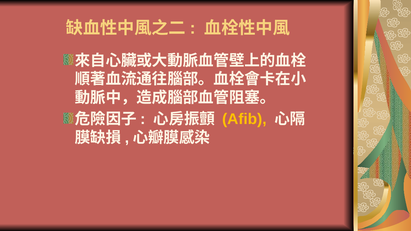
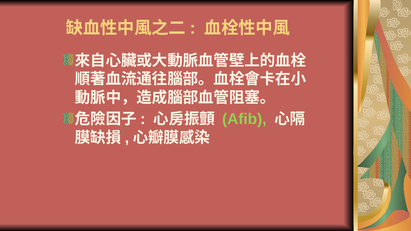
Afib colour: yellow -> light green (244, 119)
